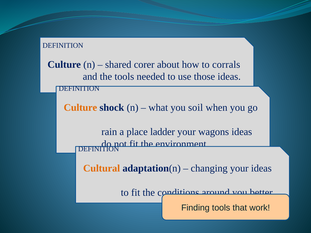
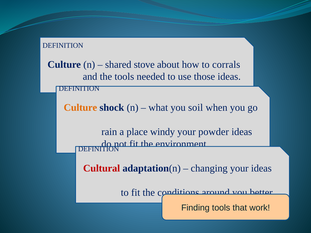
corer: corer -> stove (144, 65)
ladder: ladder -> windy (163, 132)
wagons: wagons -> powder (214, 132)
Cultural colour: orange -> red (102, 168)
